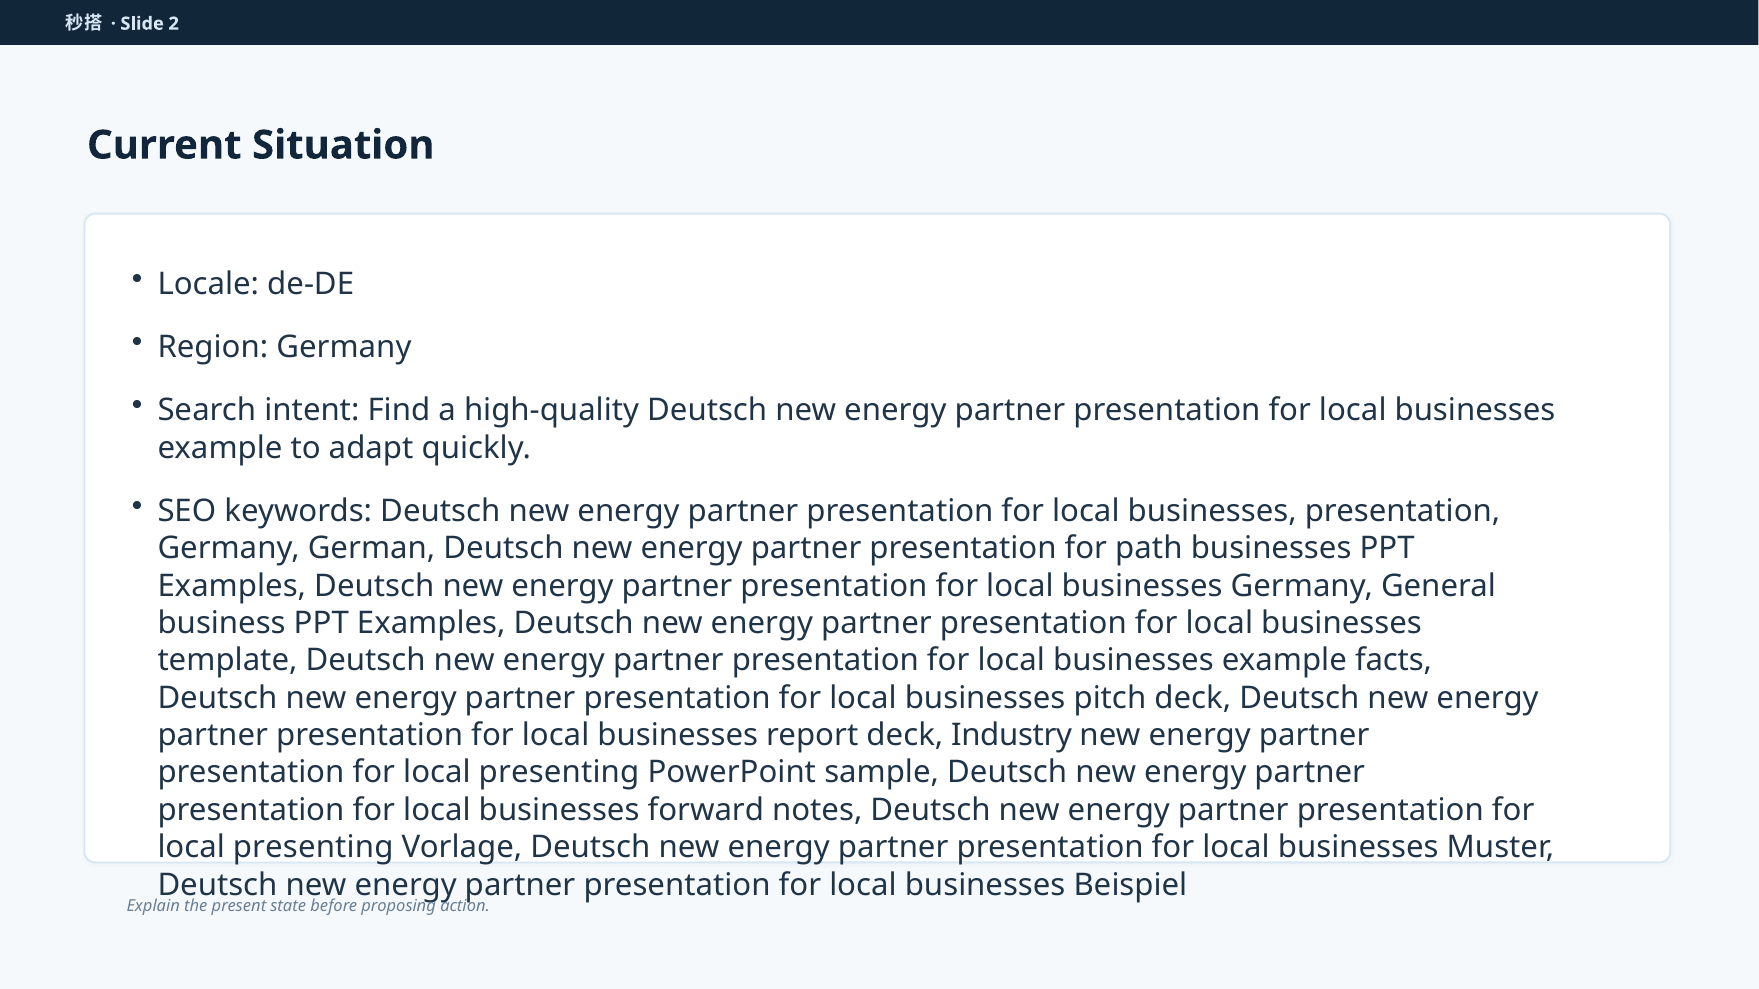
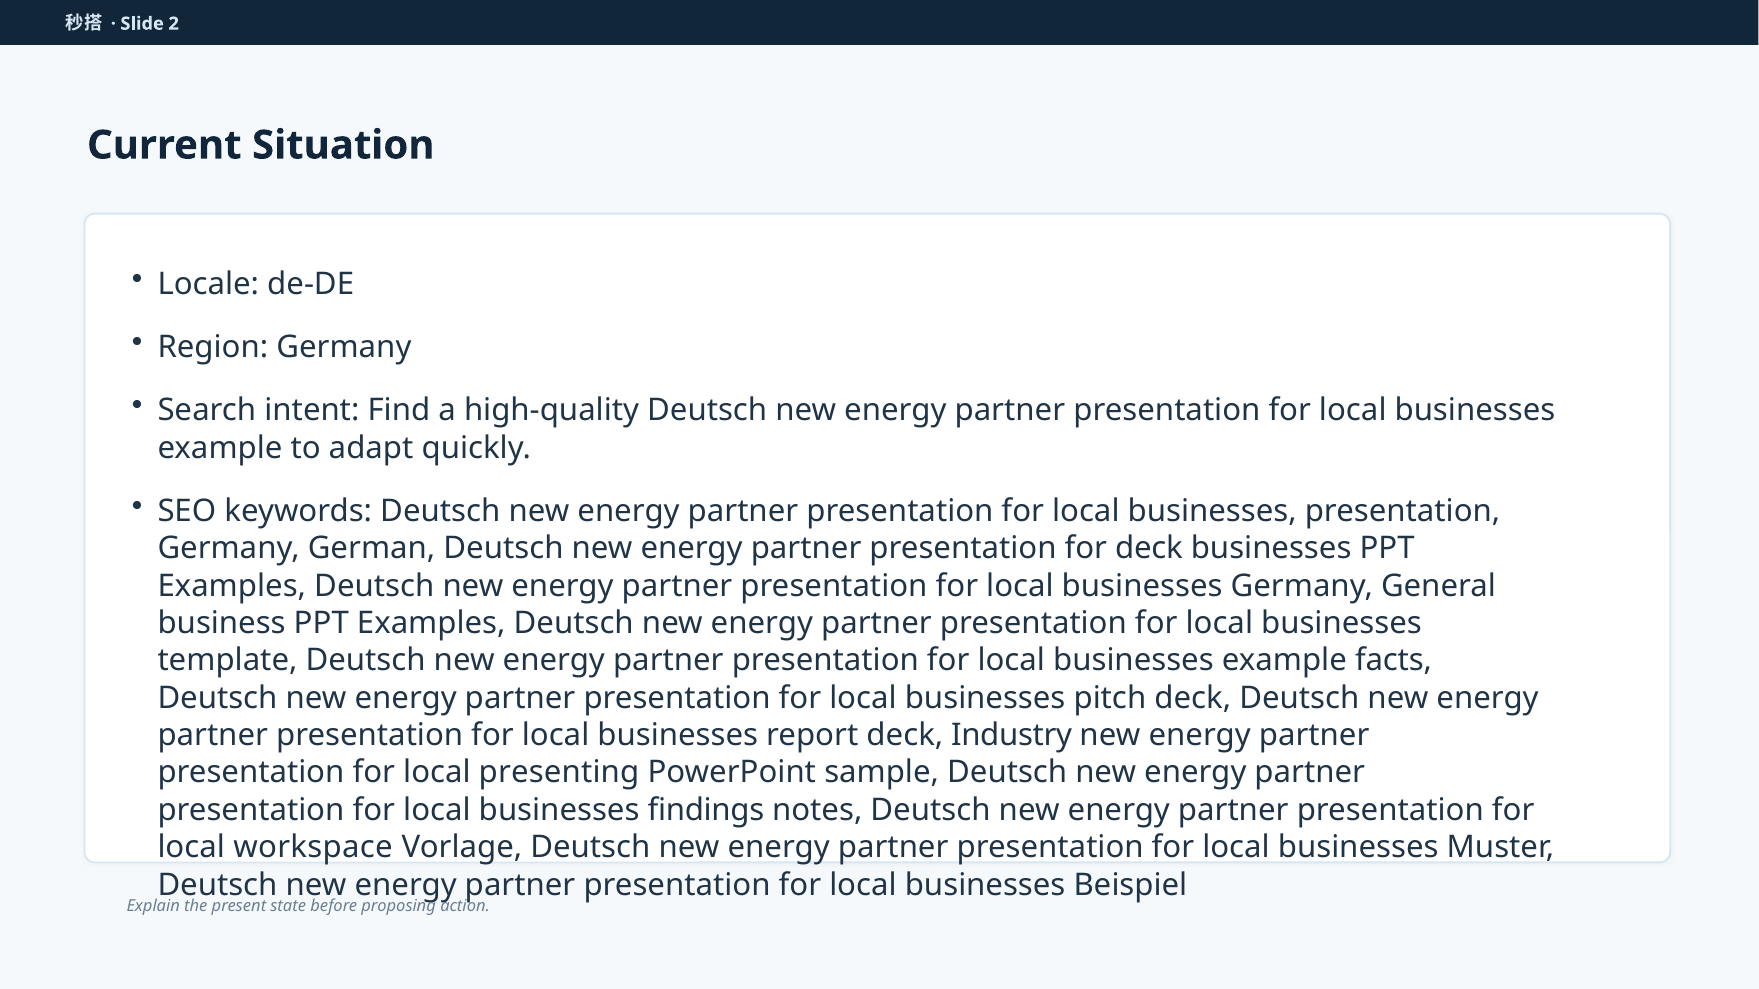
for path: path -> deck (1149, 549)
forward: forward -> findings (706, 810)
presenting: presenting -> workspace (313, 848)
